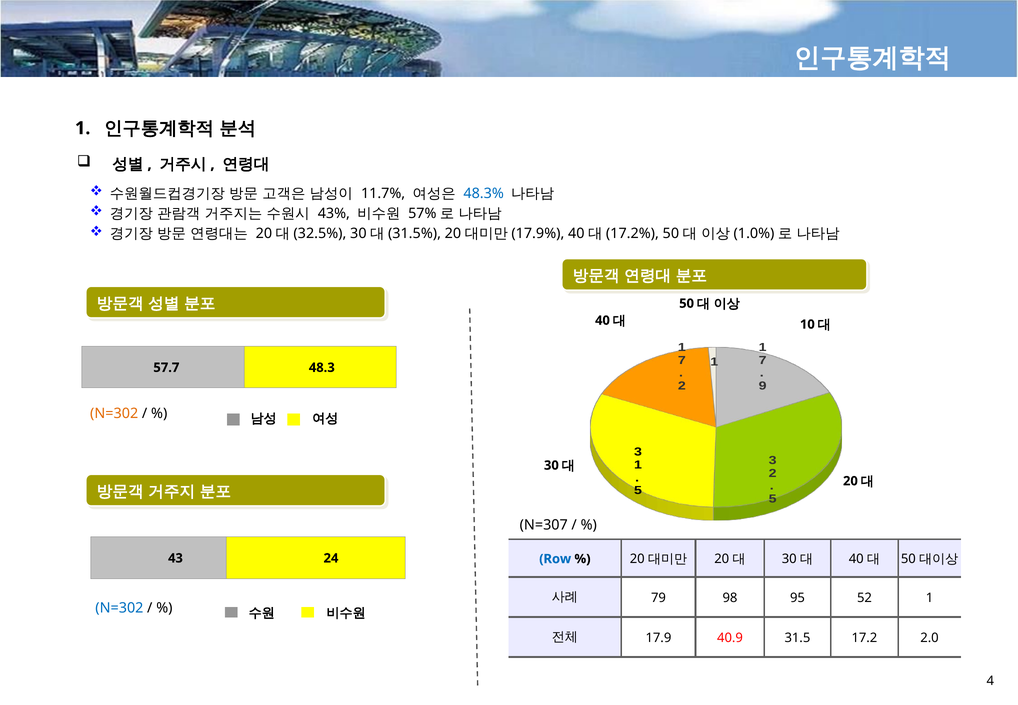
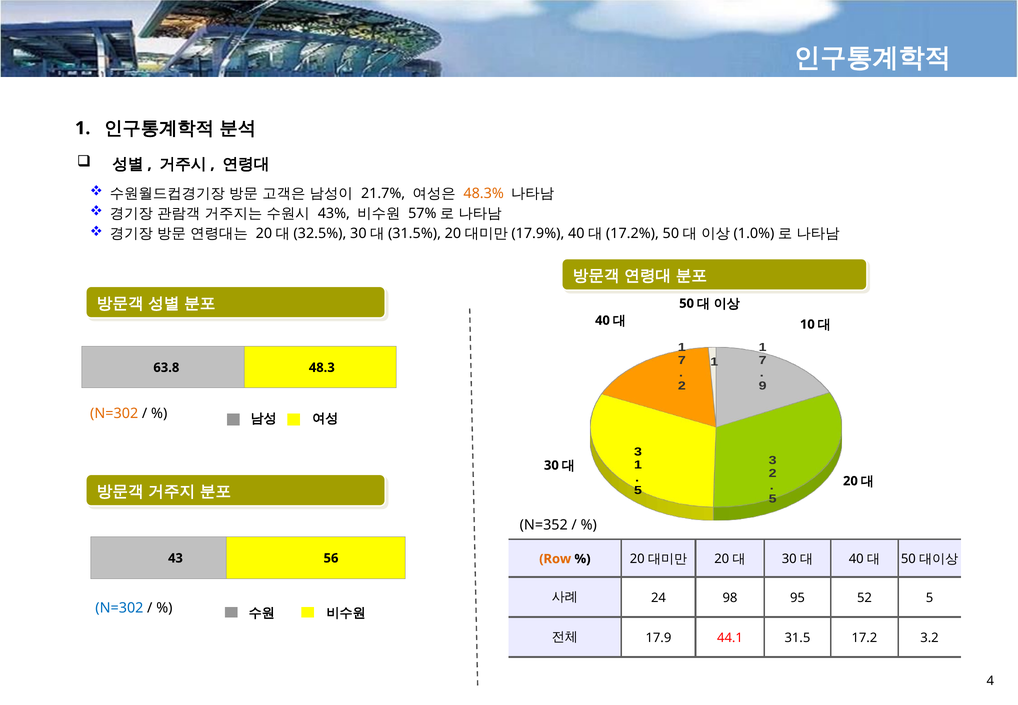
11.7%: 11.7% -> 21.7% (383, 193)
48.3% colour: blue -> orange (484, 193)
57.7: 57.7 -> 63.8 (166, 367)
N=307: N=307 -> N=352 (544, 525)
24: 24 -> 56 (331, 558)
Row colour: blue -> orange (555, 559)
79: 79 -> 24 (658, 598)
52 1: 1 -> 5 (930, 598)
40.9: 40.9 -> 44.1 (730, 638)
2.0: 2.0 -> 3.2 (930, 638)
